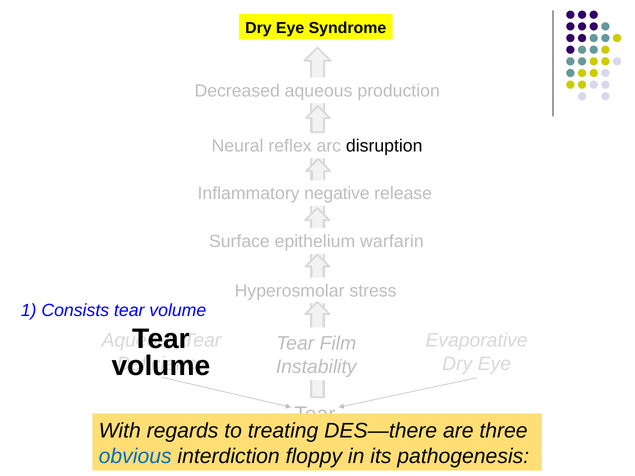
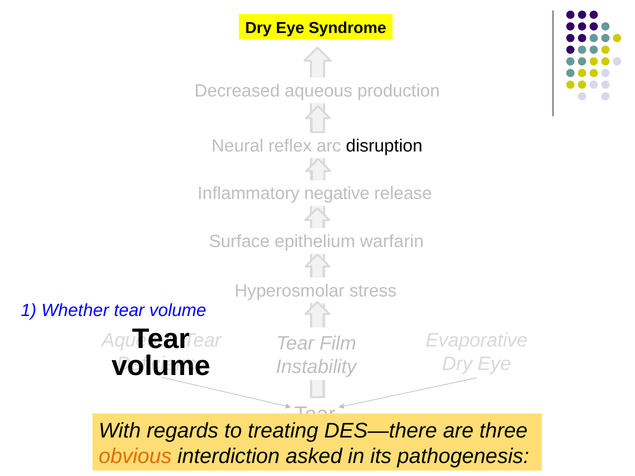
Consists: Consists -> Whether (75, 311)
obvious colour: blue -> orange (135, 456)
floppy: floppy -> asked (314, 456)
